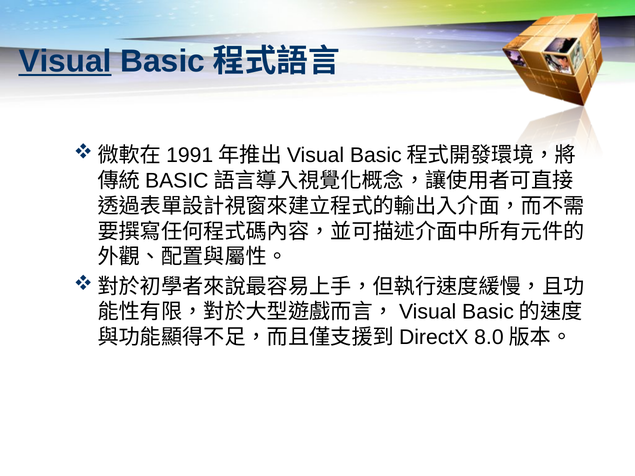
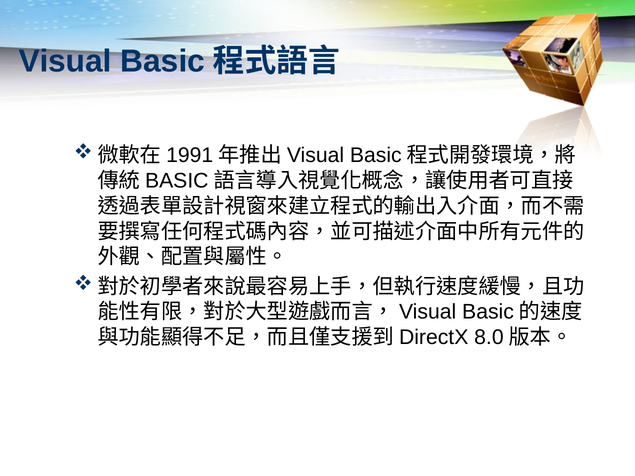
Visual underline: present -> none (65, 61)
